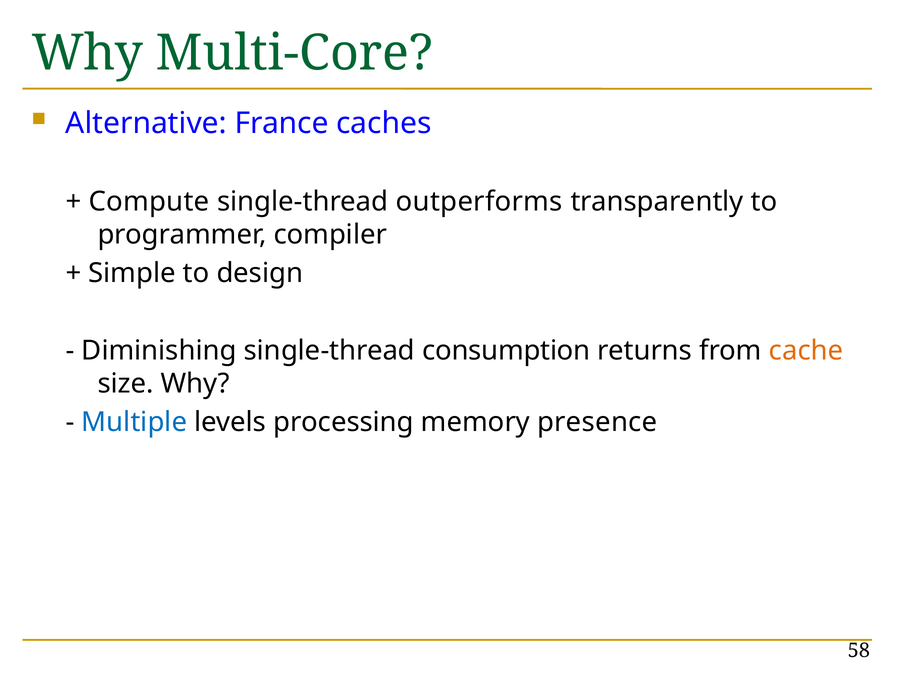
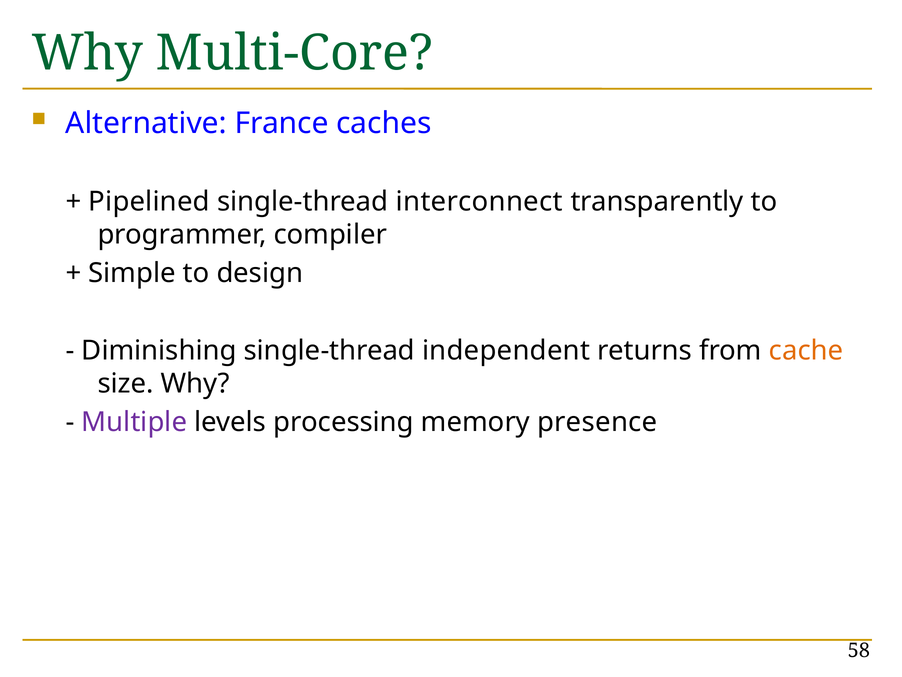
Compute: Compute -> Pipelined (149, 201)
outperforms: outperforms -> interconnect (479, 201)
consumption: consumption -> independent (506, 350)
Multiple colour: blue -> purple (134, 422)
